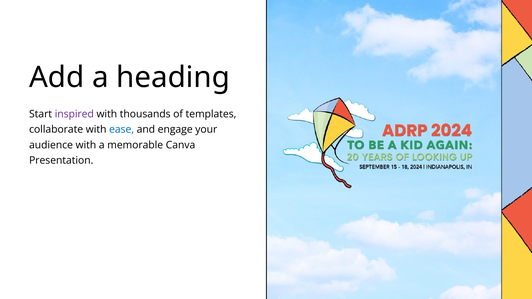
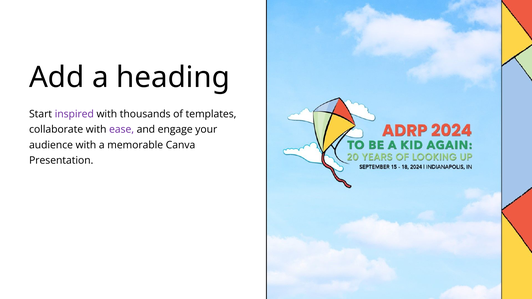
ease colour: blue -> purple (122, 130)
